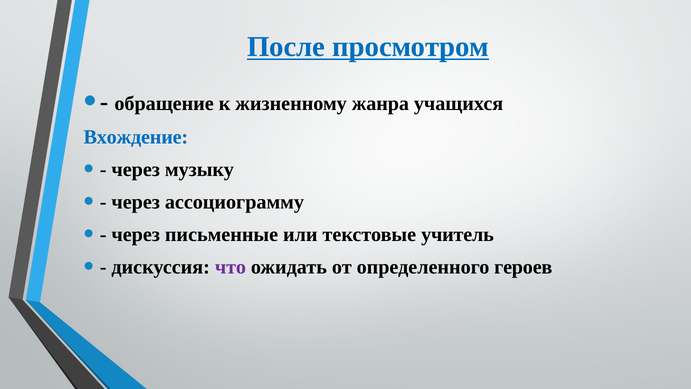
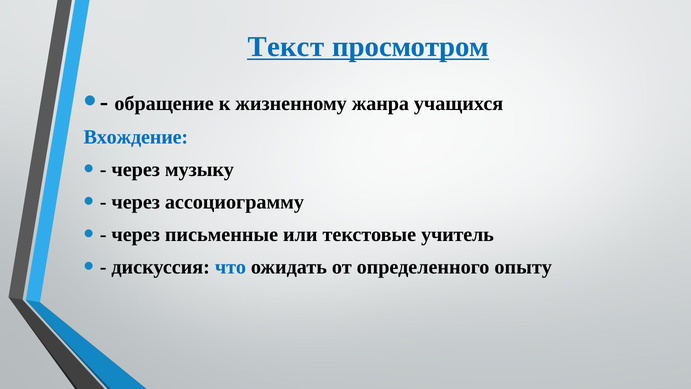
После: После -> Текст (286, 47)
что colour: purple -> blue (230, 267)
героев: героев -> опыту (523, 267)
